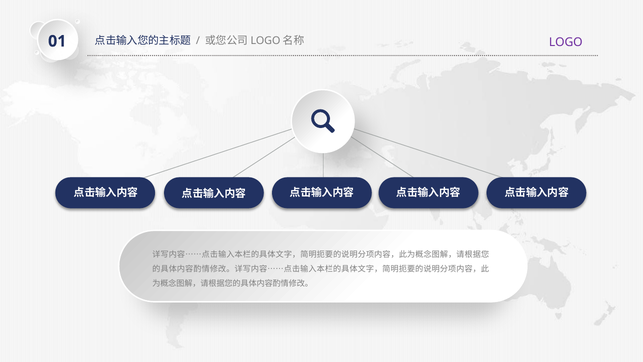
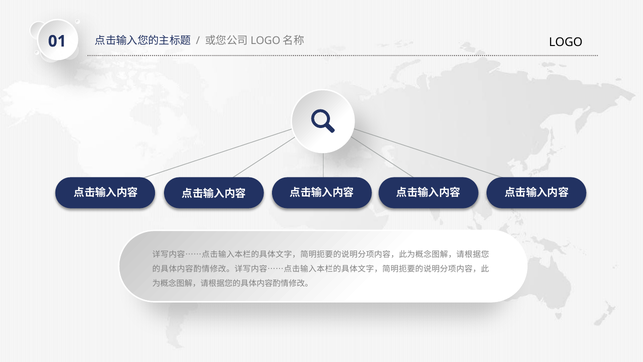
LOGO colour: purple -> black (566, 42)
